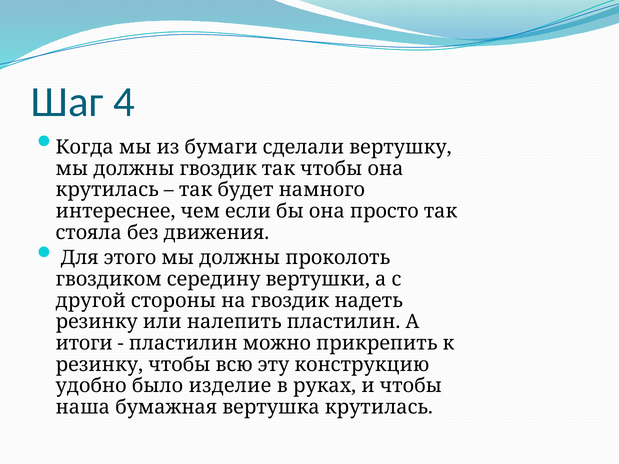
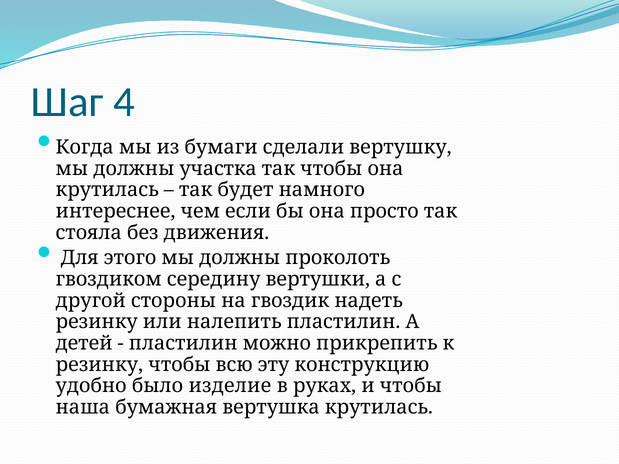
должны гвоздик: гвоздик -> участка (218, 169)
итоги: итоги -> детей (84, 343)
